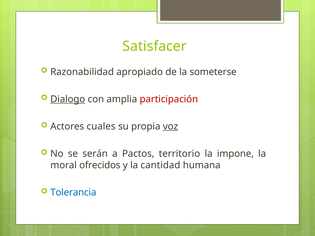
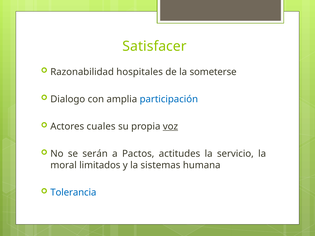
apropiado: apropiado -> hospitales (140, 72)
Dialogo underline: present -> none (68, 99)
participación colour: red -> blue (169, 99)
territorio: territorio -> actitudes (179, 154)
impone: impone -> servicio (235, 154)
ofrecidos: ofrecidos -> limitados (100, 165)
cantidad: cantidad -> sistemas (160, 165)
